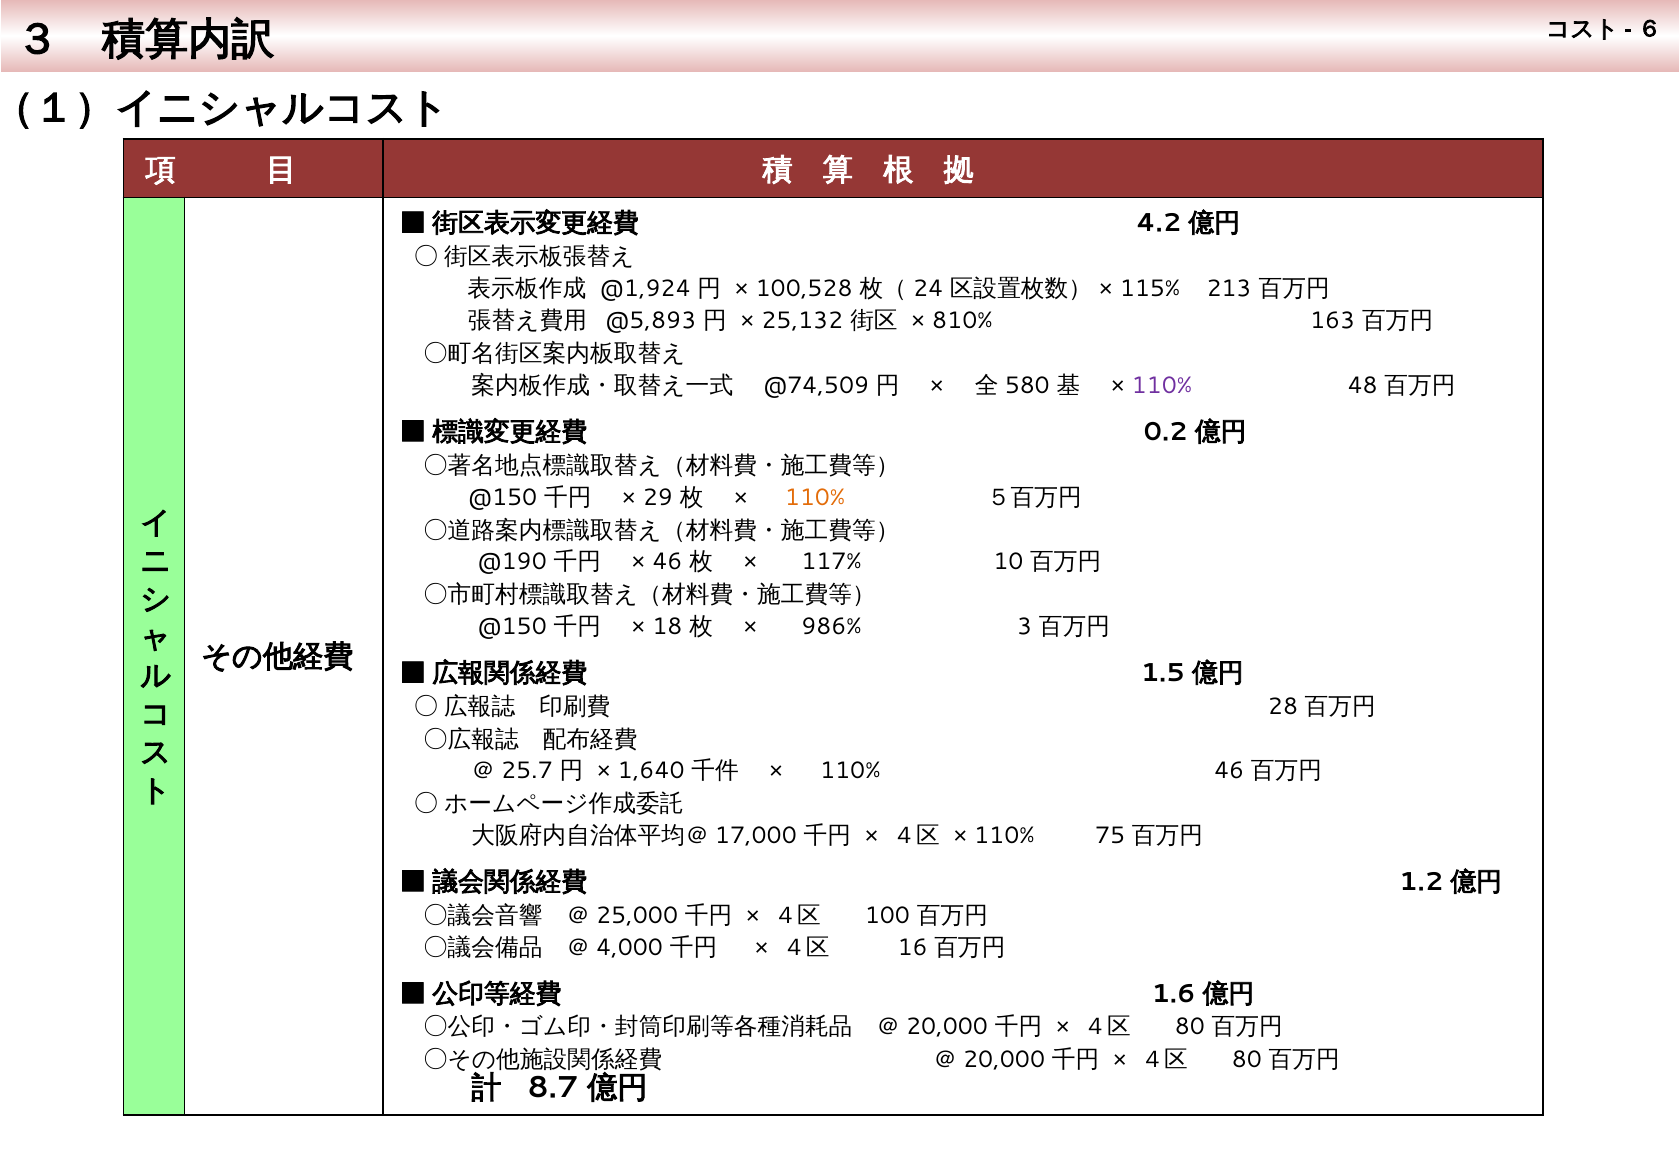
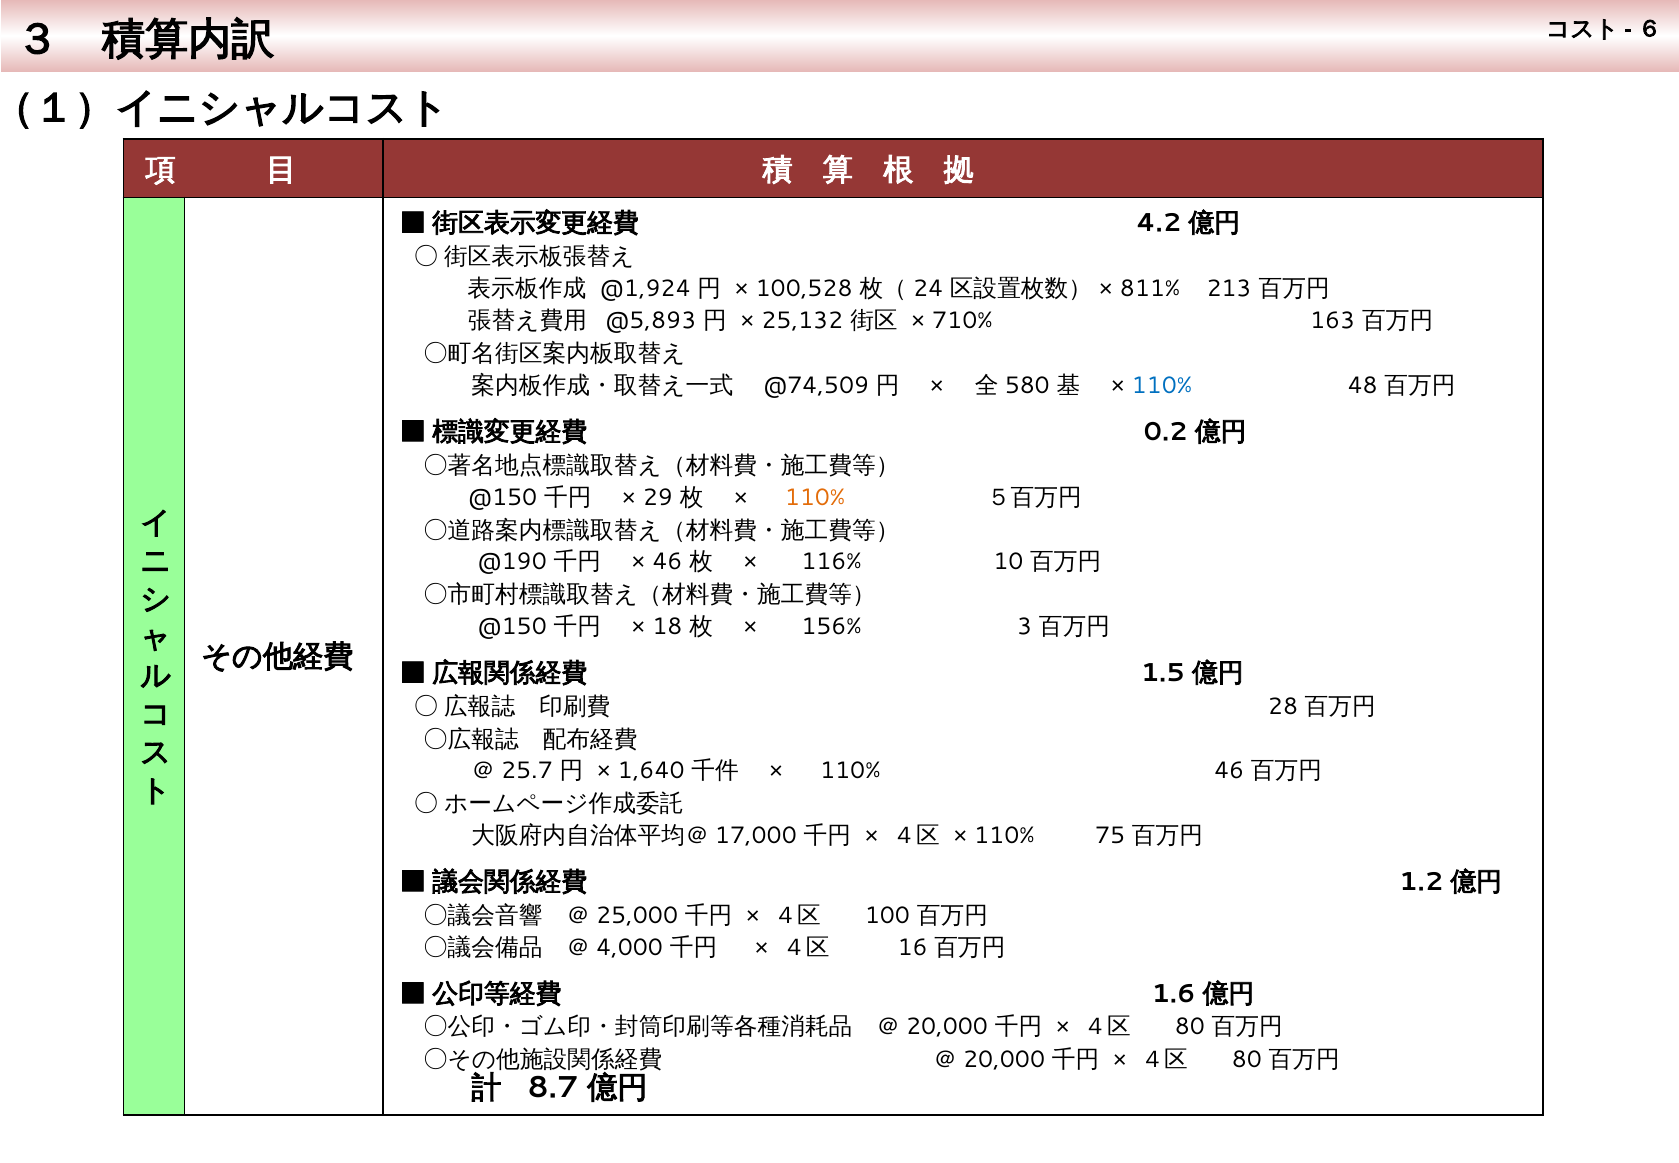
115%: 115% -> 811% (1150, 288)
810%: 810% -> 710% (962, 321)
110% colour: purple -> blue (1162, 385)
117%: 117% -> 116% (832, 562)
986%: 986% -> 156% (832, 626)
